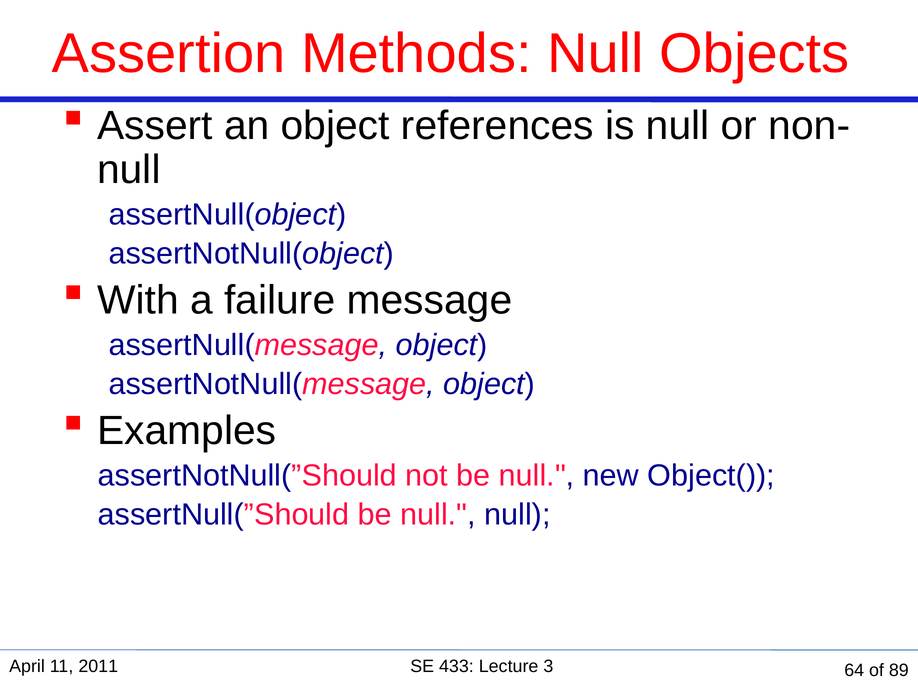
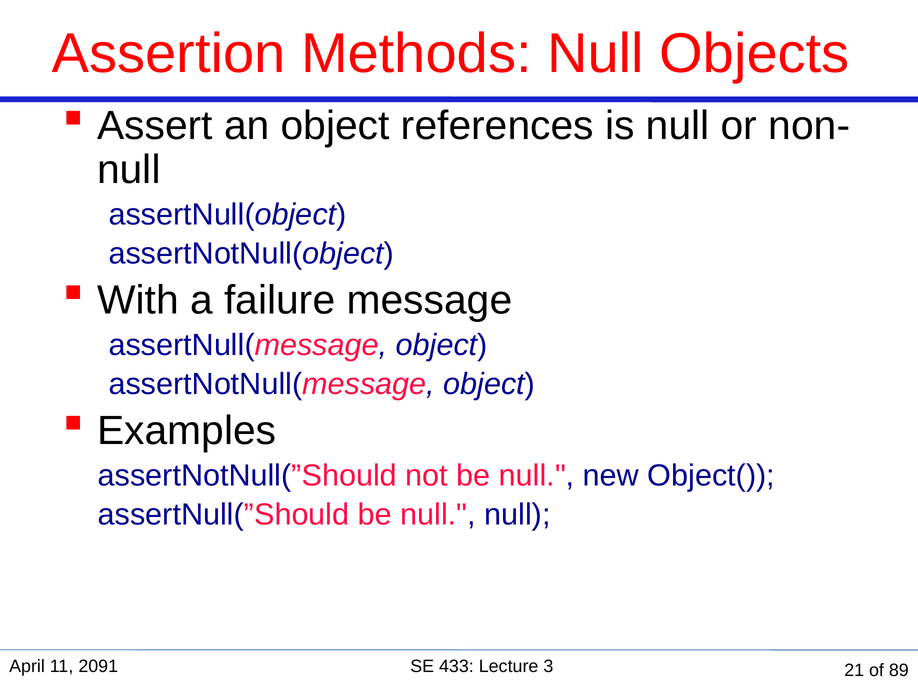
2011: 2011 -> 2091 (98, 667)
64: 64 -> 21 (854, 671)
